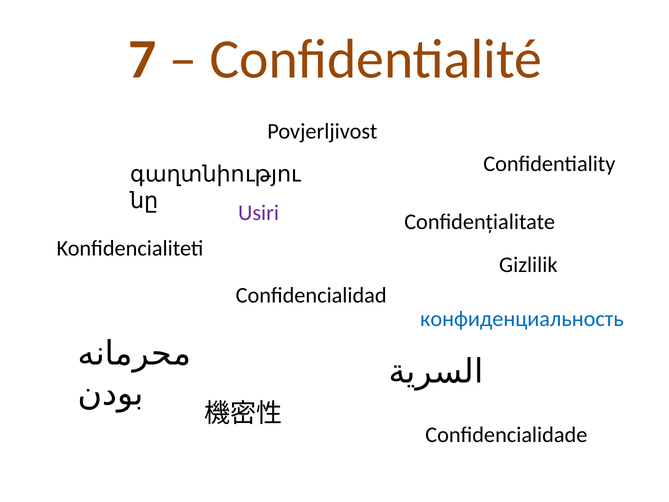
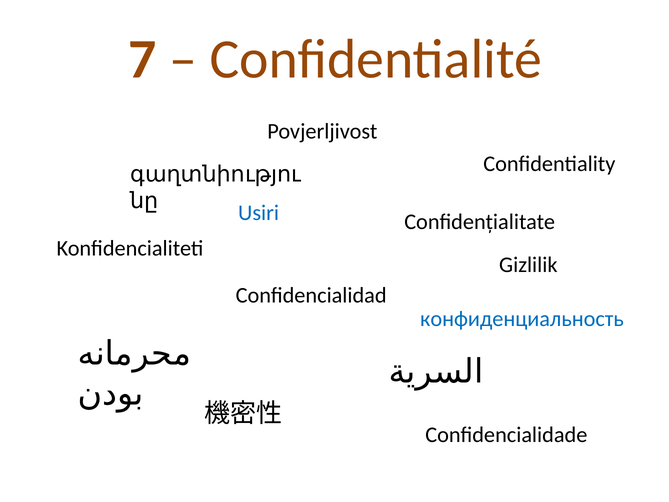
Usiri colour: purple -> blue (259, 213)
